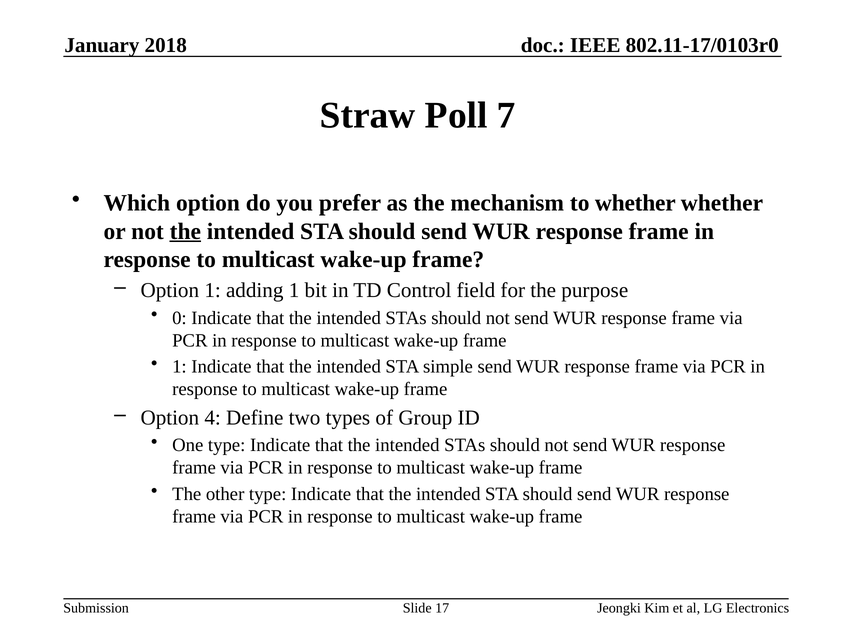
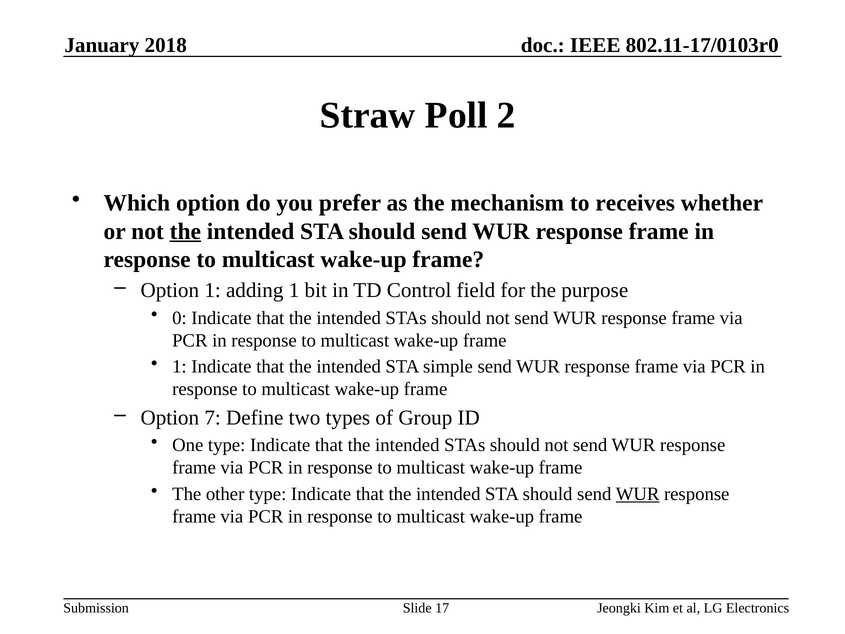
7: 7 -> 2 (506, 115)
to whether: whether -> receives (635, 203)
4: 4 -> 7 (213, 417)
WUR underline: none -> present (638, 494)
